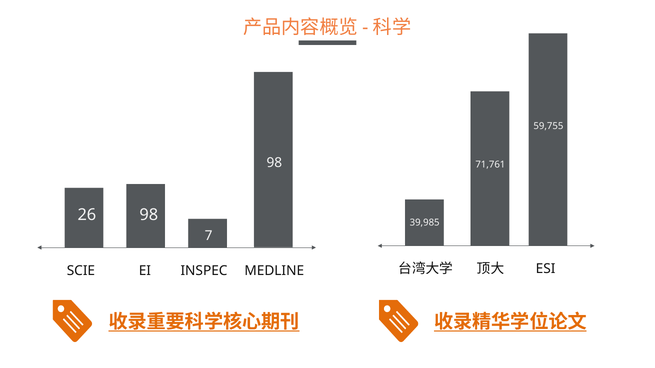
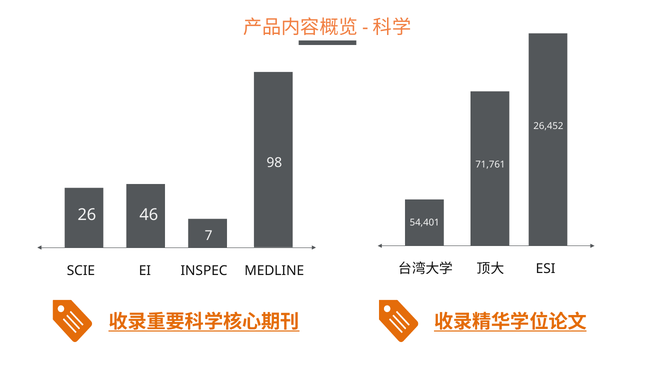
59,755: 59,755 -> 26,452 (548, 126)
26 98: 98 -> 46 (149, 215)
39,985: 39,985 -> 54,401 (425, 223)
